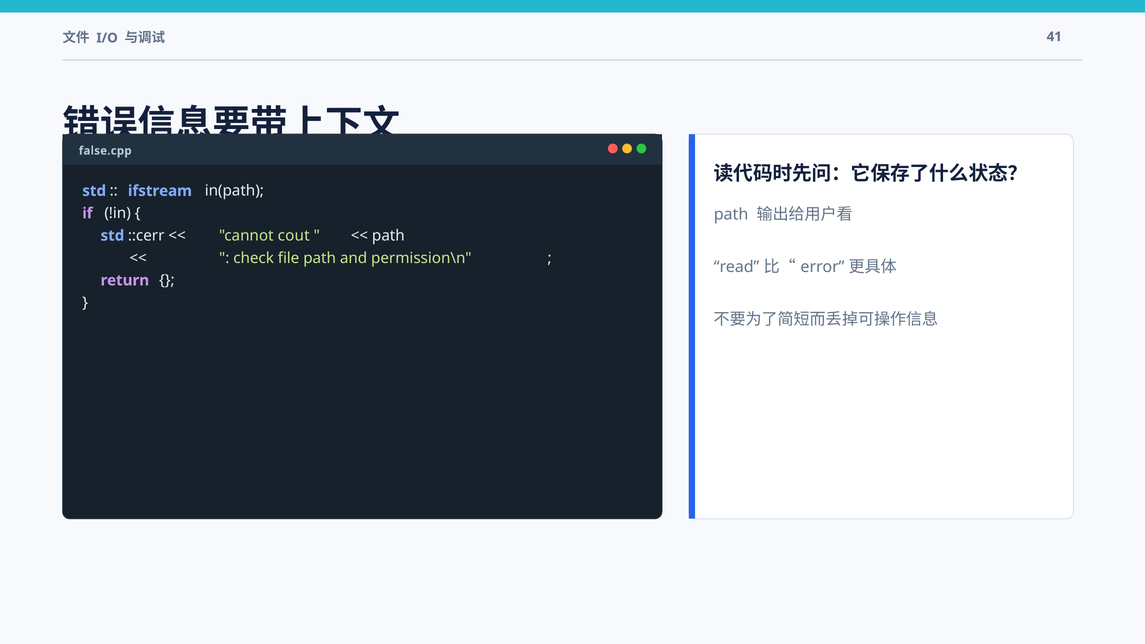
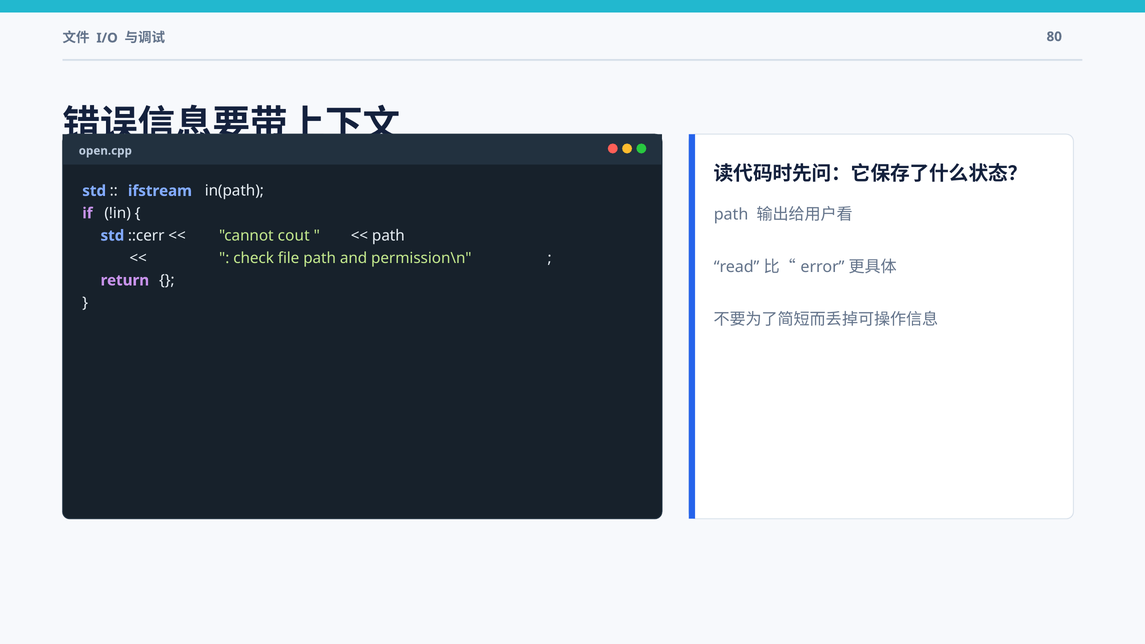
41: 41 -> 80 (1054, 37)
false.cpp: false.cpp -> open.cpp (105, 151)
